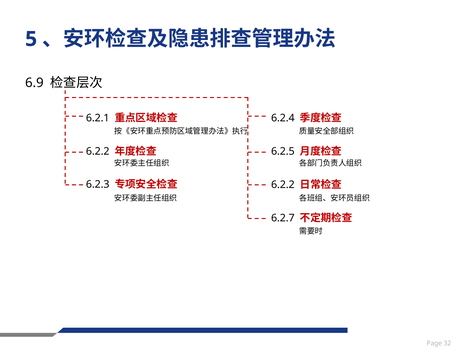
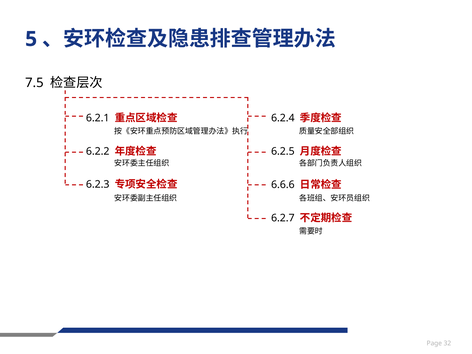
6.9: 6.9 -> 7.5 (34, 83)
6.2.2: 6.2.2 -> 6.6.6 (283, 185)
